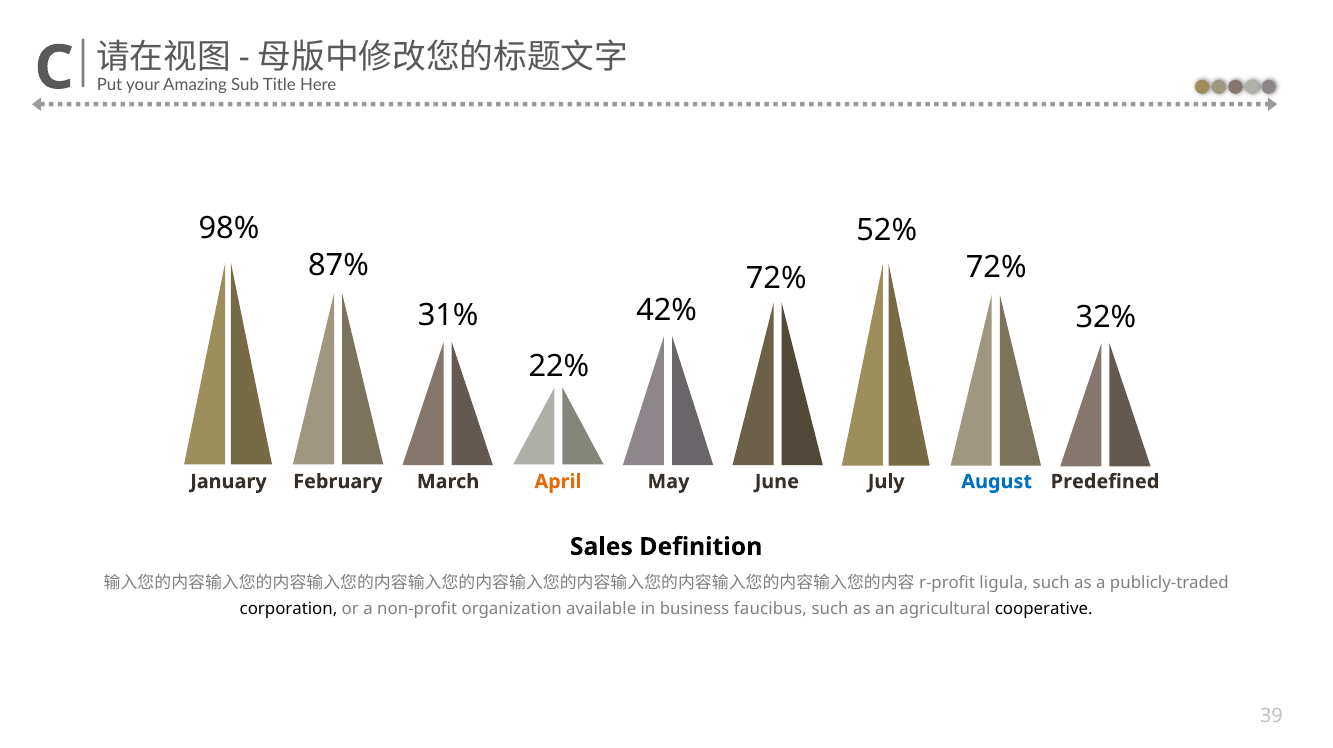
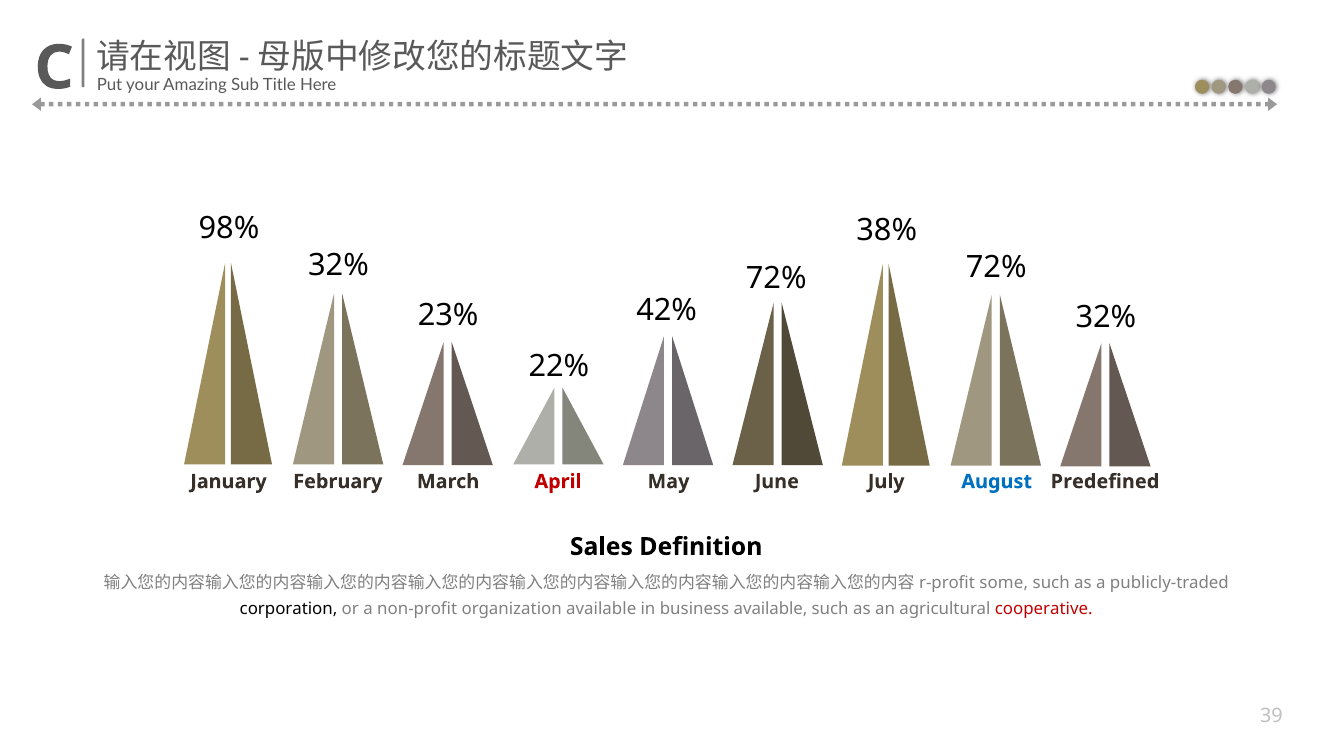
52%: 52% -> 38% (887, 230)
87%: 87% -> 32% (339, 266)
31%: 31% -> 23% (448, 316)
April colour: orange -> red (558, 482)
ligula: ligula -> some (1004, 583)
business faucibus: faucibus -> available (771, 609)
cooperative colour: black -> red (1044, 609)
